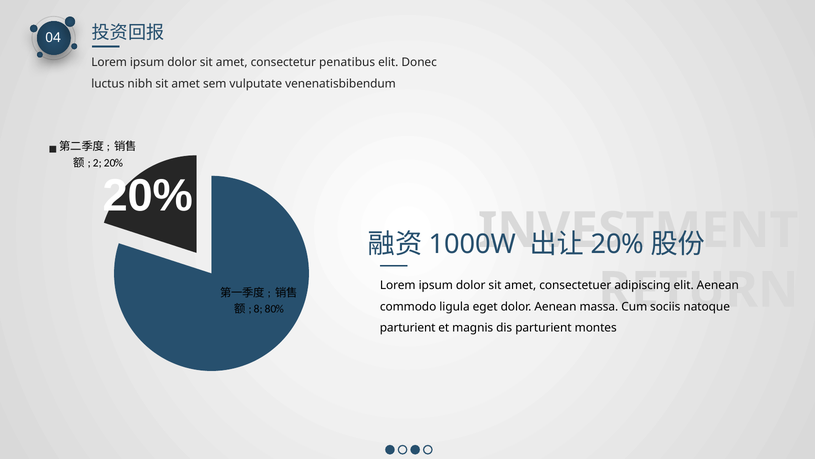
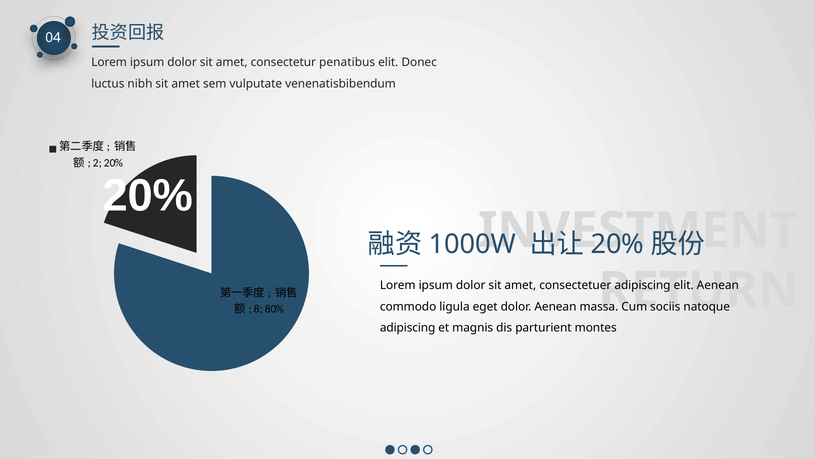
parturient: parturient -> adipiscing (408, 328)
